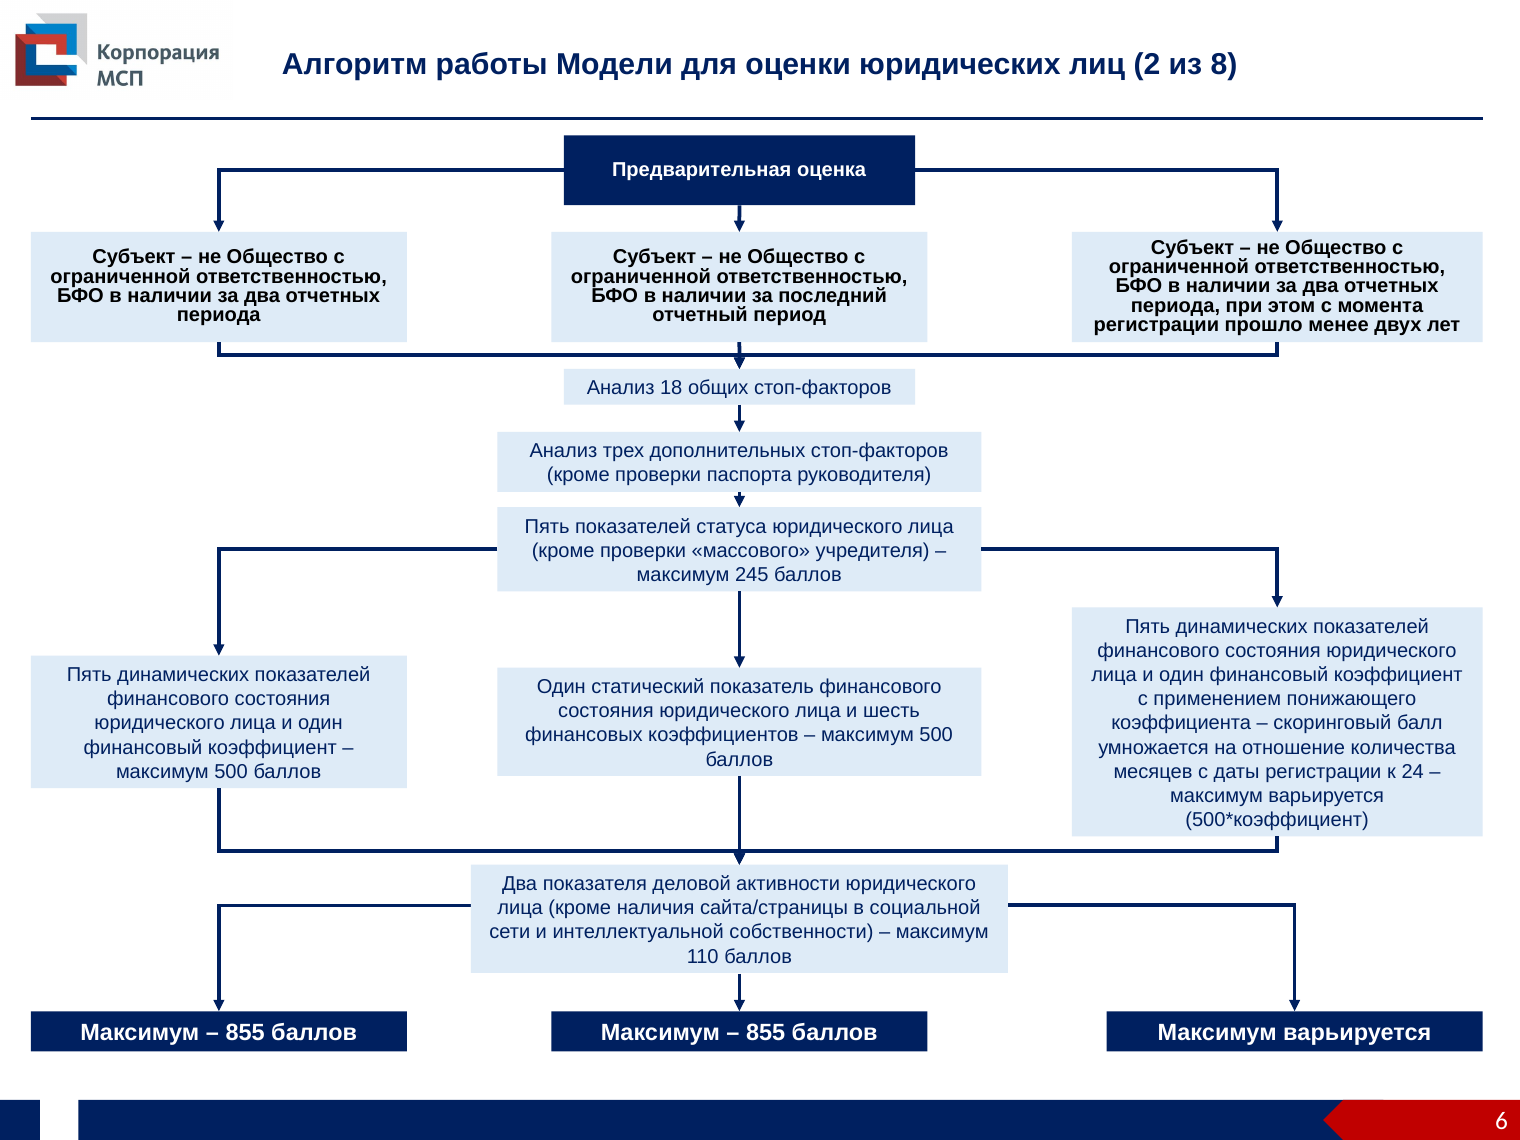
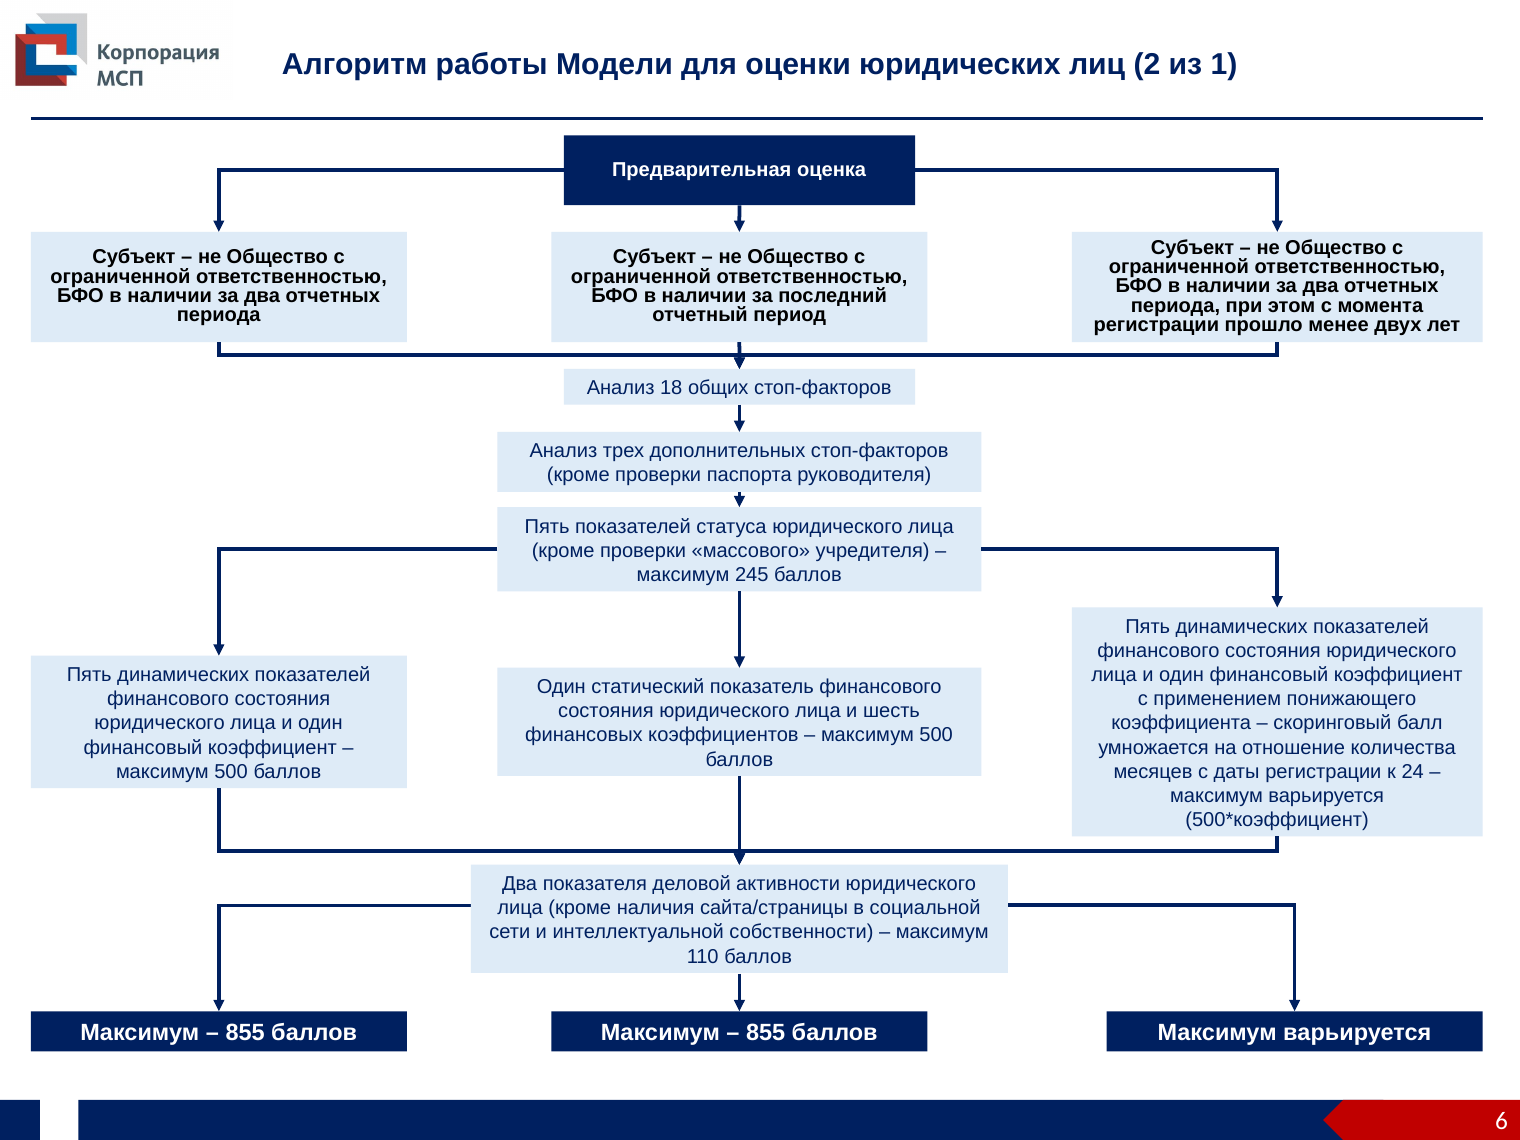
8: 8 -> 1 (1224, 65)
